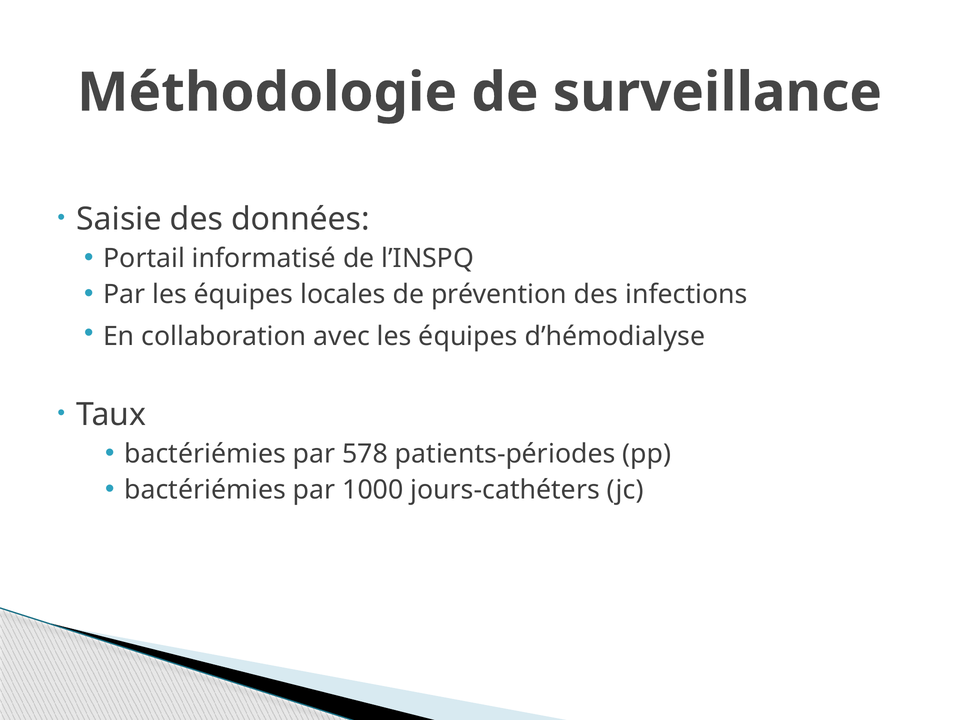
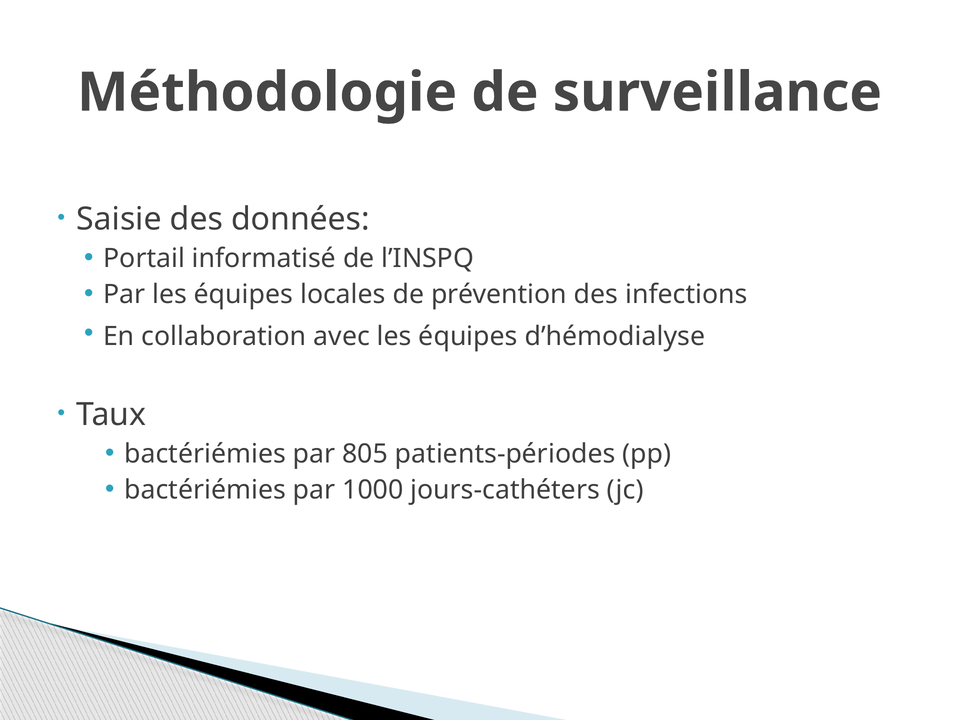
578: 578 -> 805 (365, 454)
